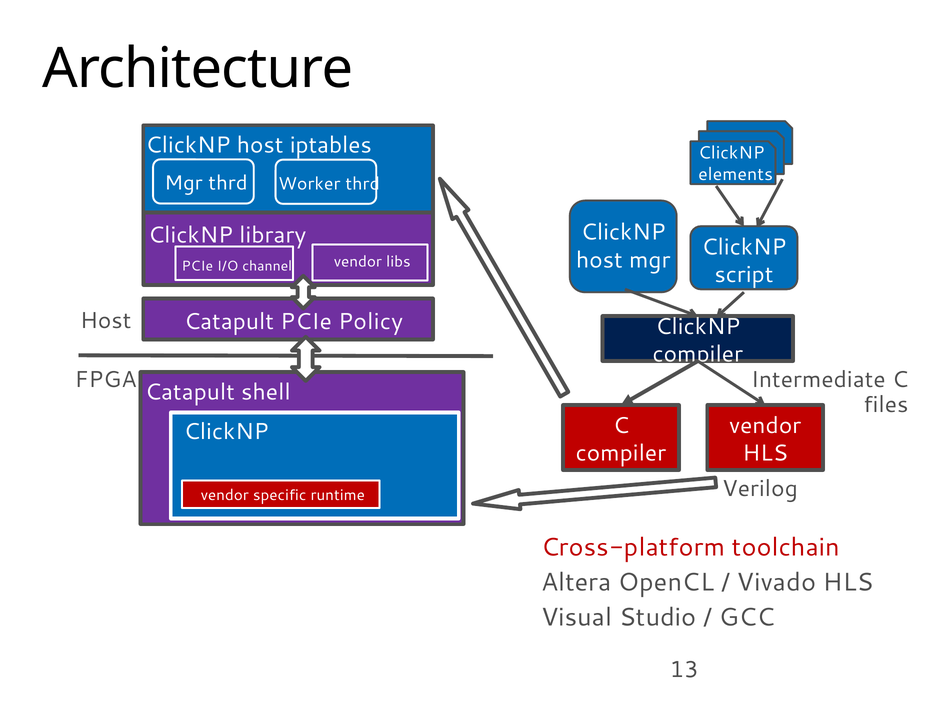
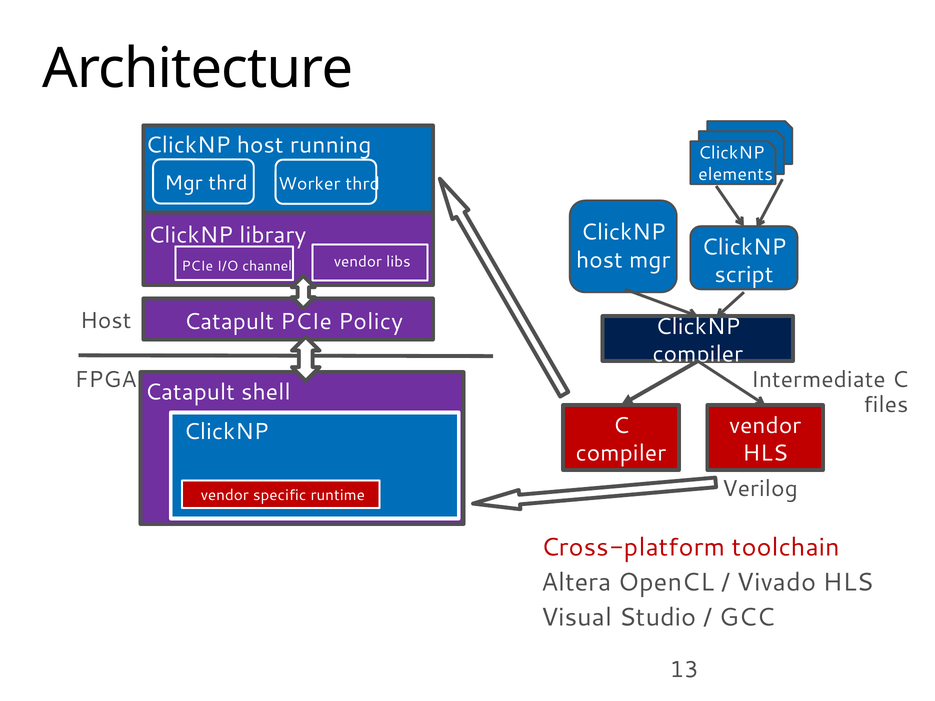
iptables: iptables -> running (331, 145)
